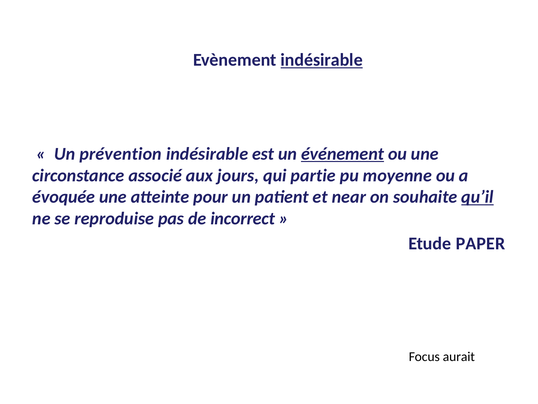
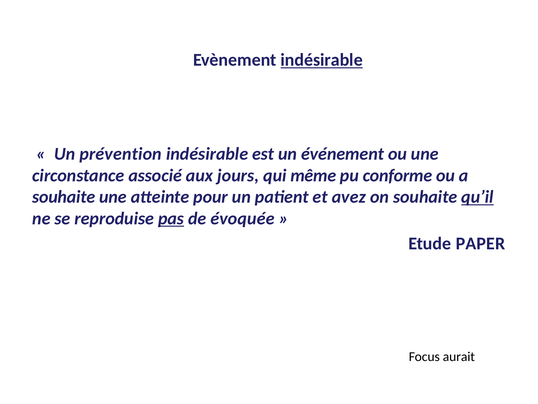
événement underline: present -> none (343, 154)
partie: partie -> même (313, 175)
moyenne: moyenne -> conforme (398, 175)
évoquée: évoquée -> souhaite (64, 197)
near: near -> avez (349, 197)
pas underline: none -> present (171, 218)
incorrect: incorrect -> évoquée (243, 218)
